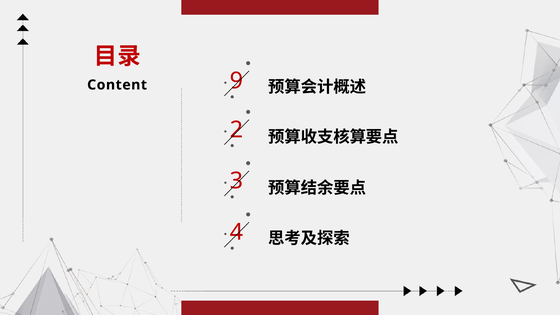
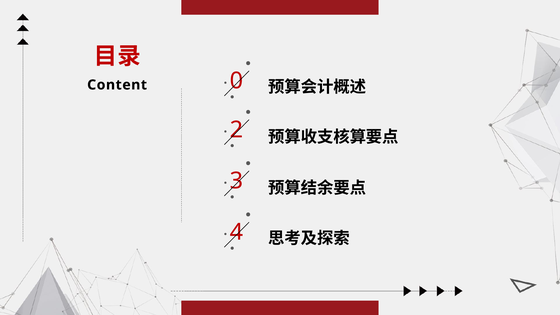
9: 9 -> 0 (237, 81)
